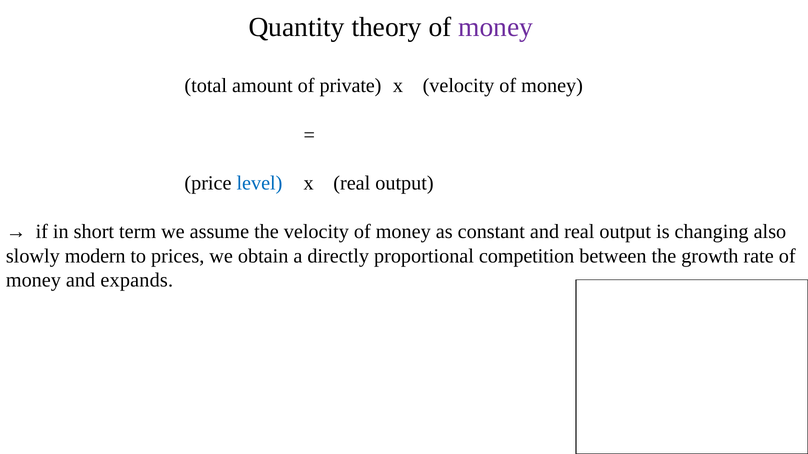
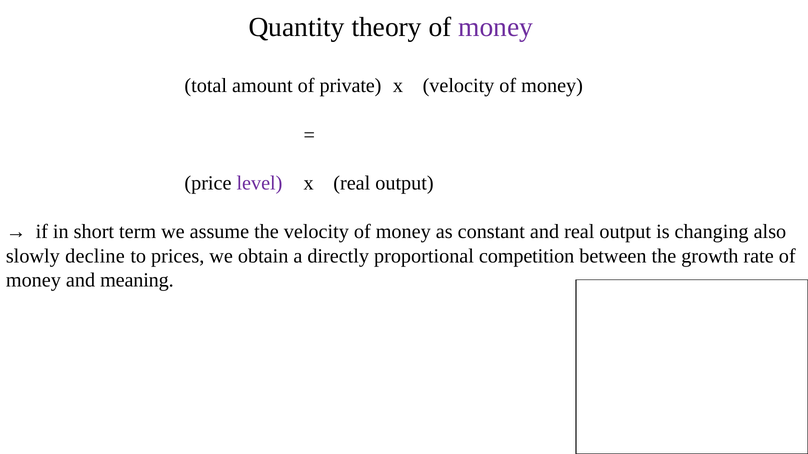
level colour: blue -> purple (259, 183)
modern: modern -> decline (95, 256)
expands: expands -> meaning (137, 280)
